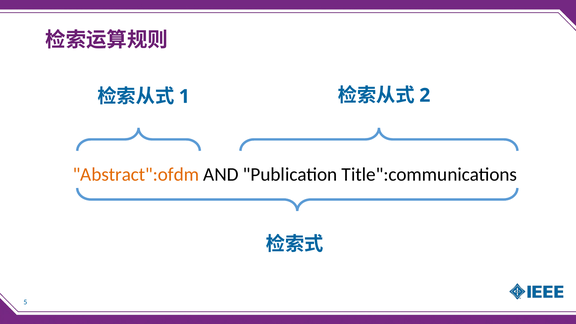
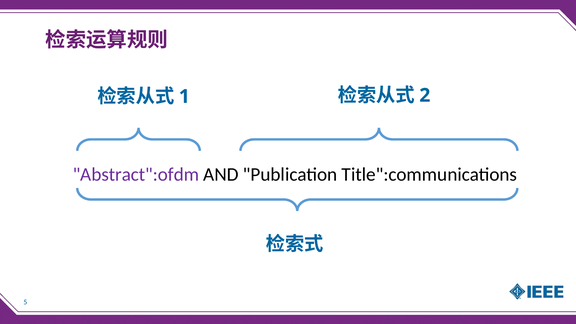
Abstract":ofdm colour: orange -> purple (136, 175)
